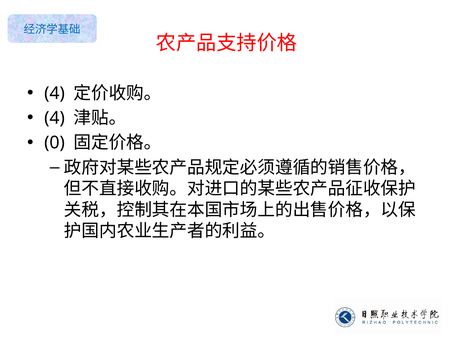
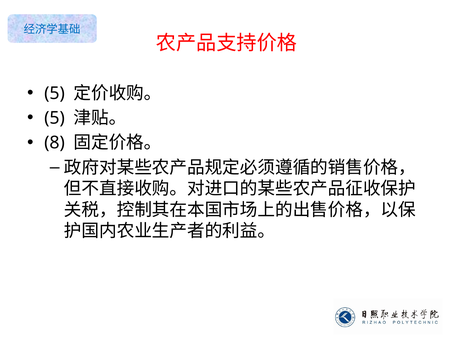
4: 4 -> 5 (54, 93)
4: 4 -> 5 (54, 118)
0: 0 -> 8 (54, 143)
